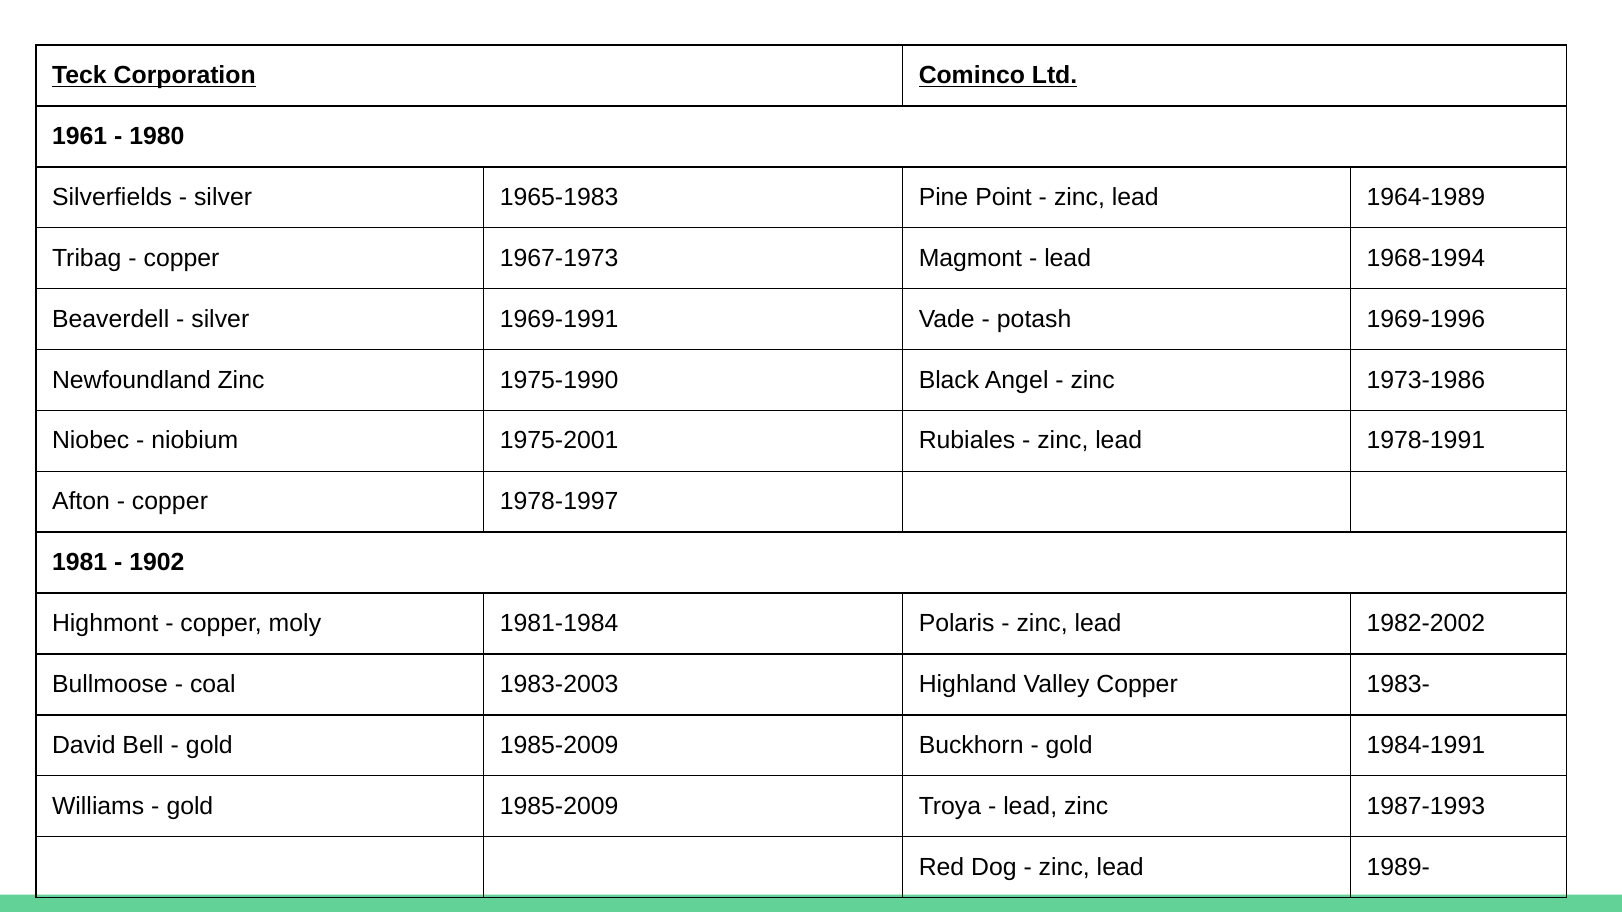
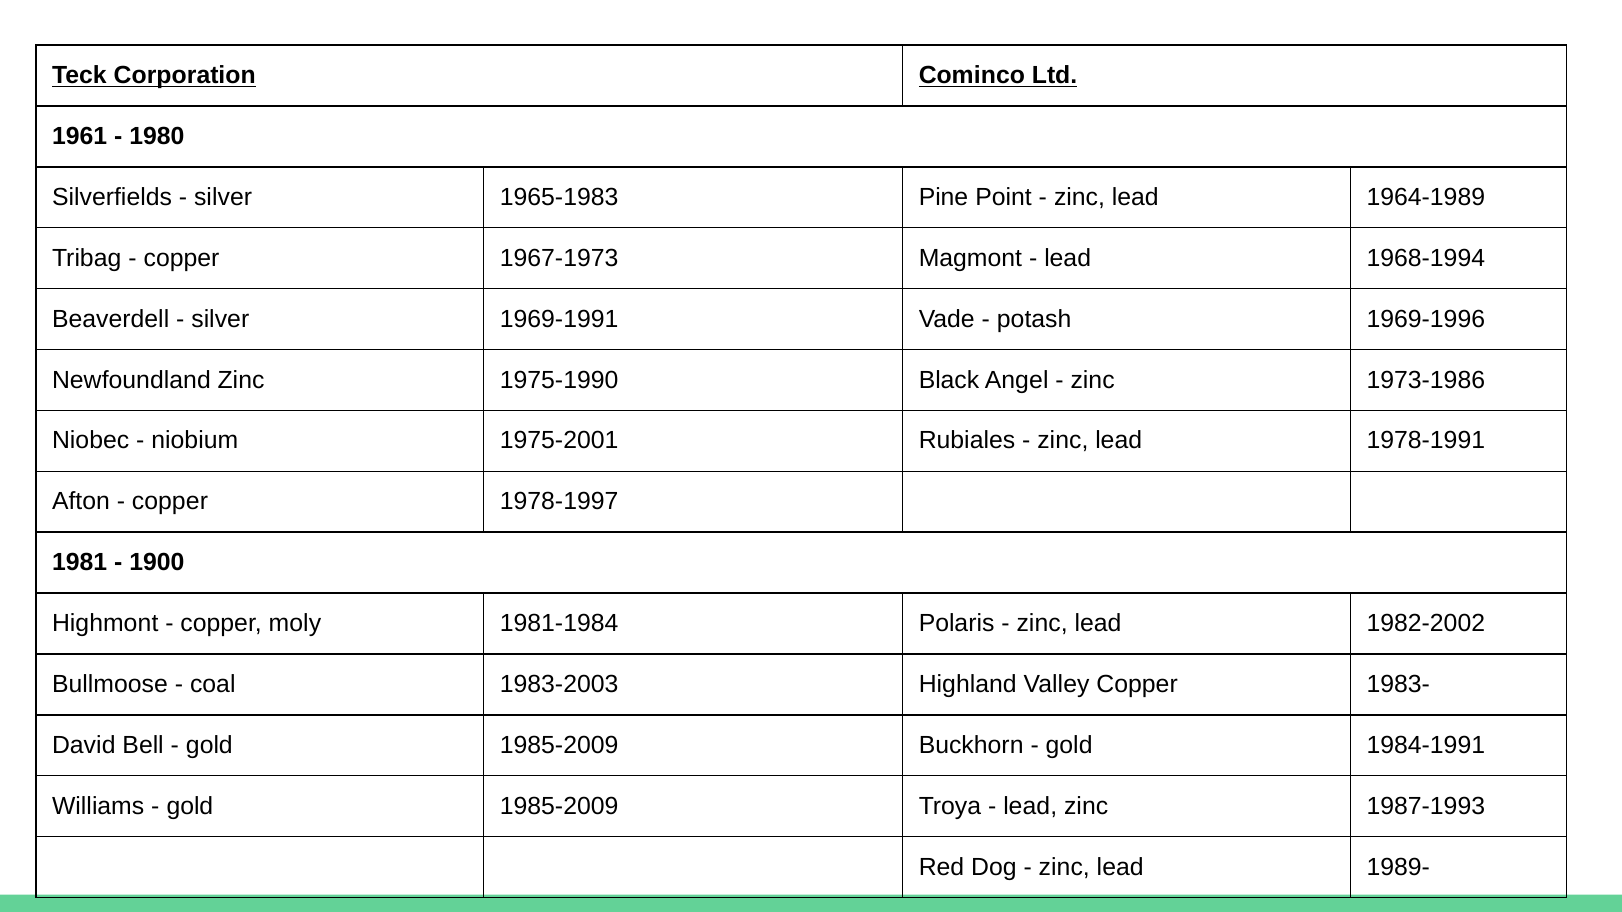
1902: 1902 -> 1900 (157, 563)
